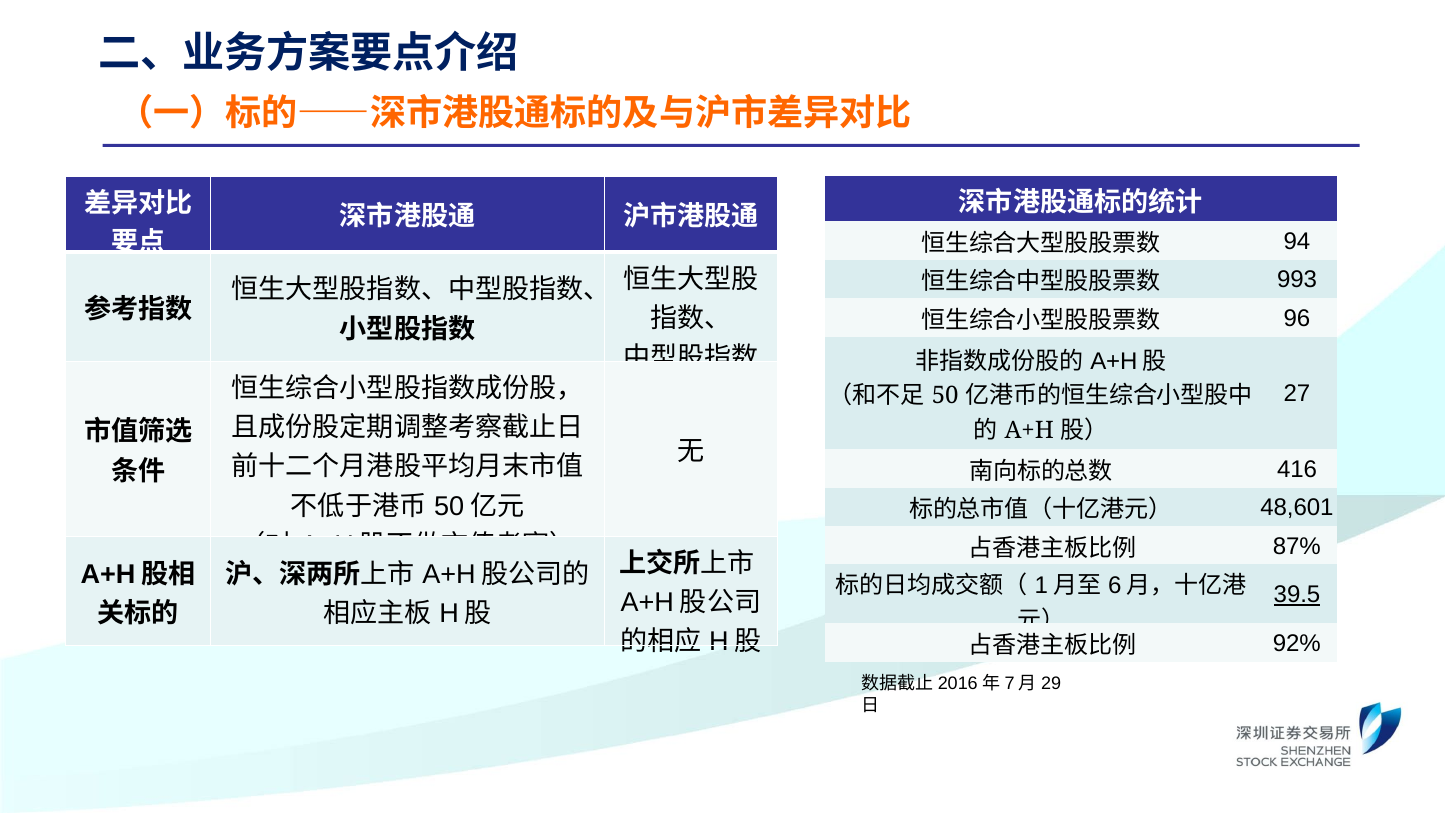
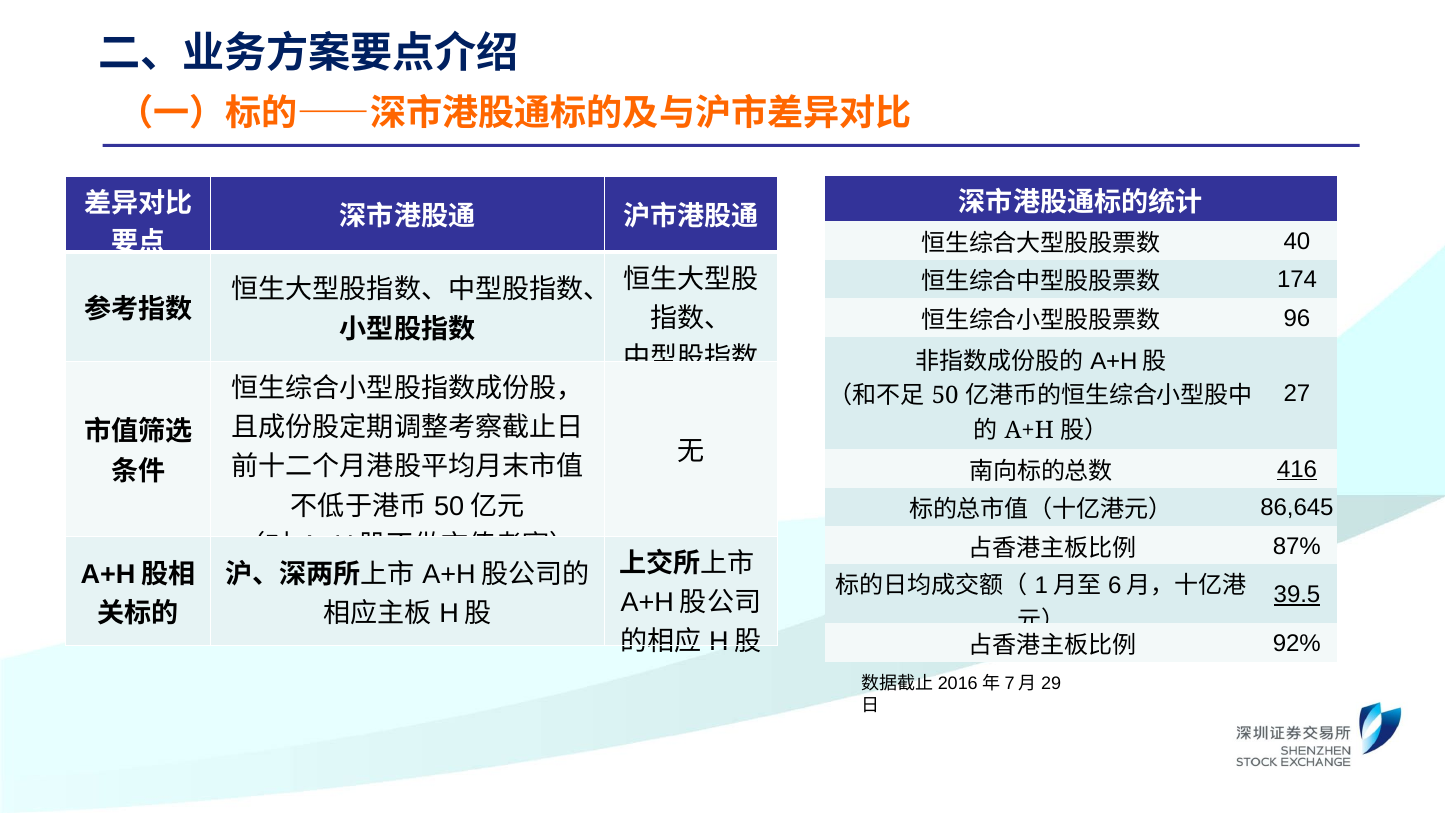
94: 94 -> 40 (1297, 241)
993: 993 -> 174 (1297, 280)
416 underline: none -> present (1297, 469)
48,601: 48,601 -> 86,645 (1297, 507)
